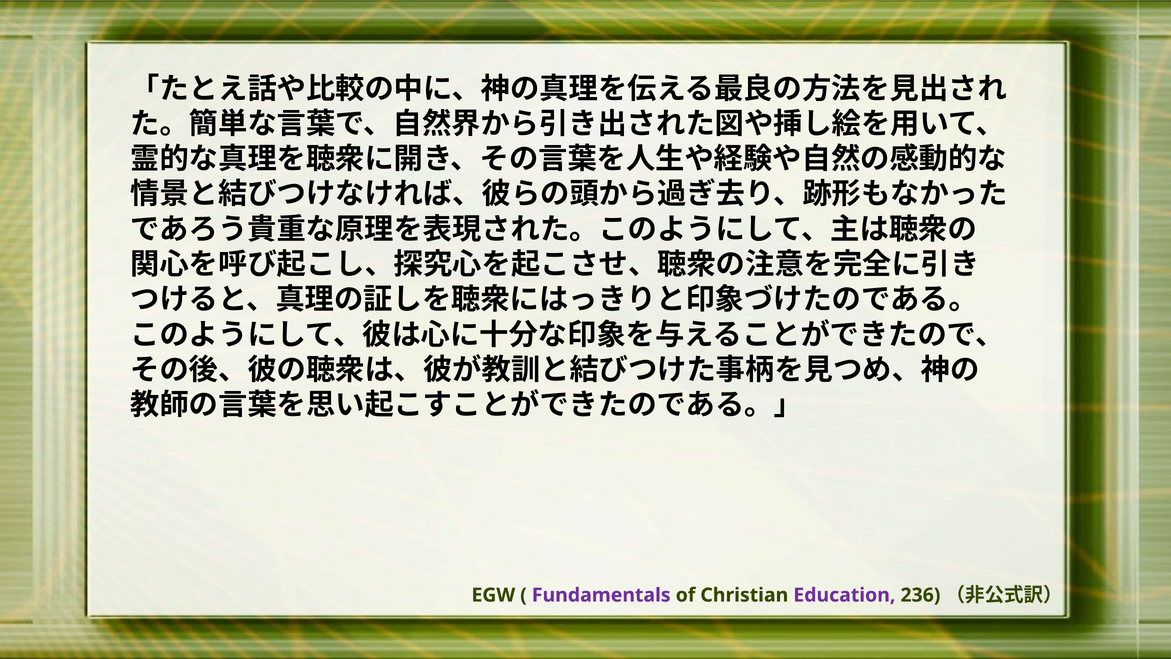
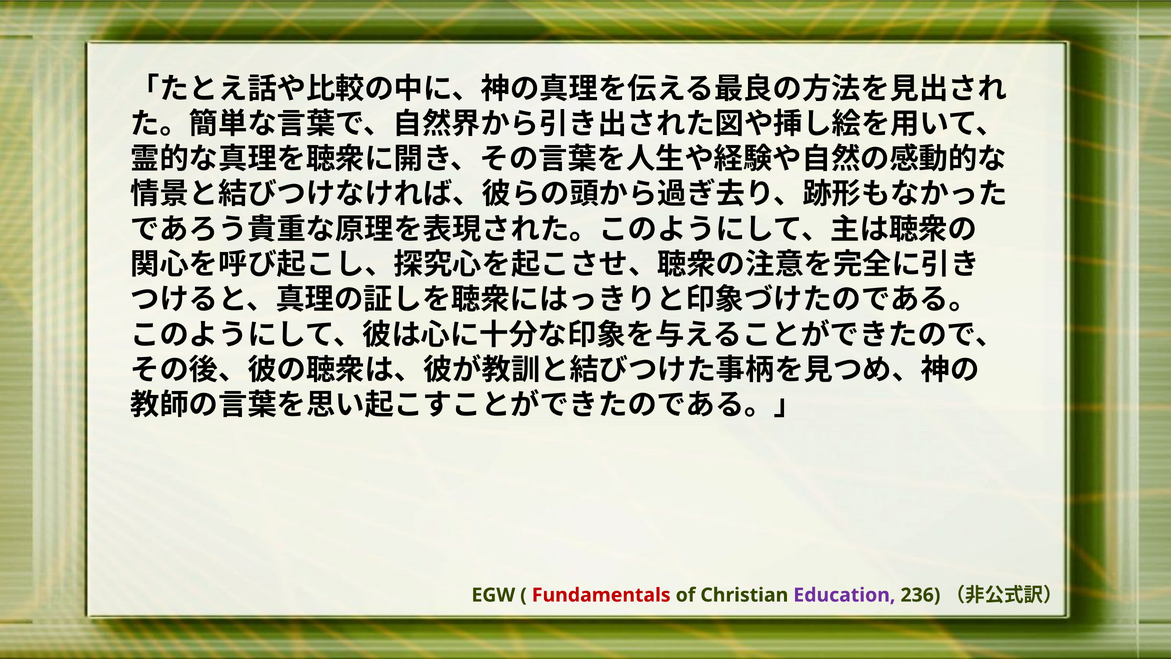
Fundamentals colour: purple -> red (601, 595)
